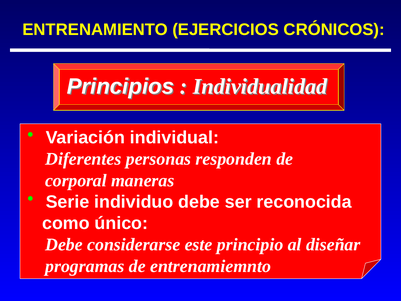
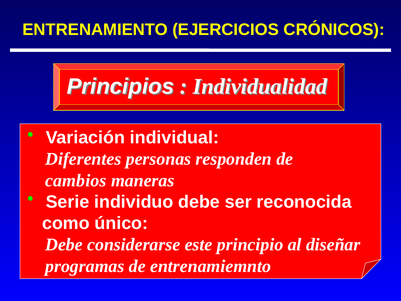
corporal: corporal -> cambios (76, 180)
